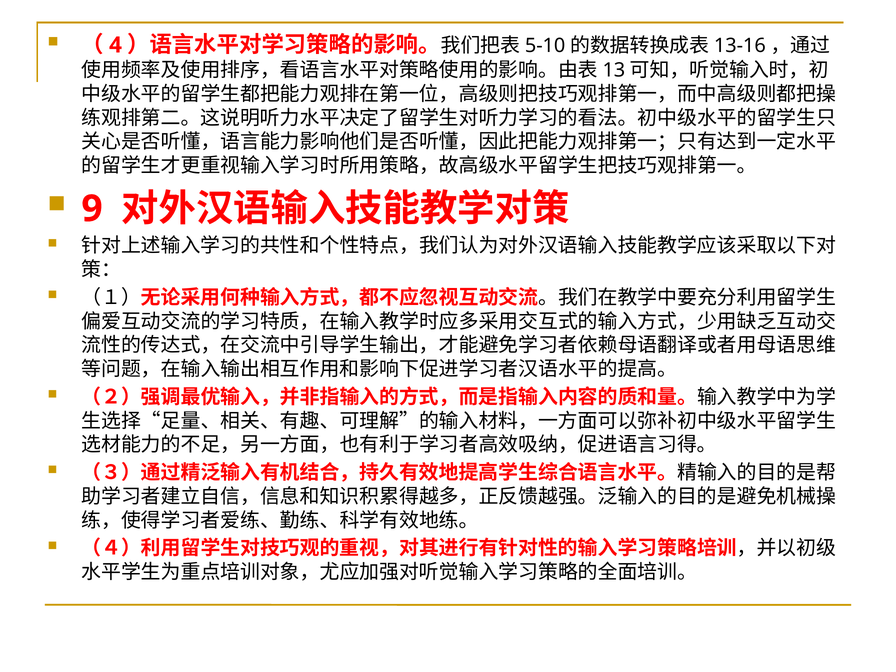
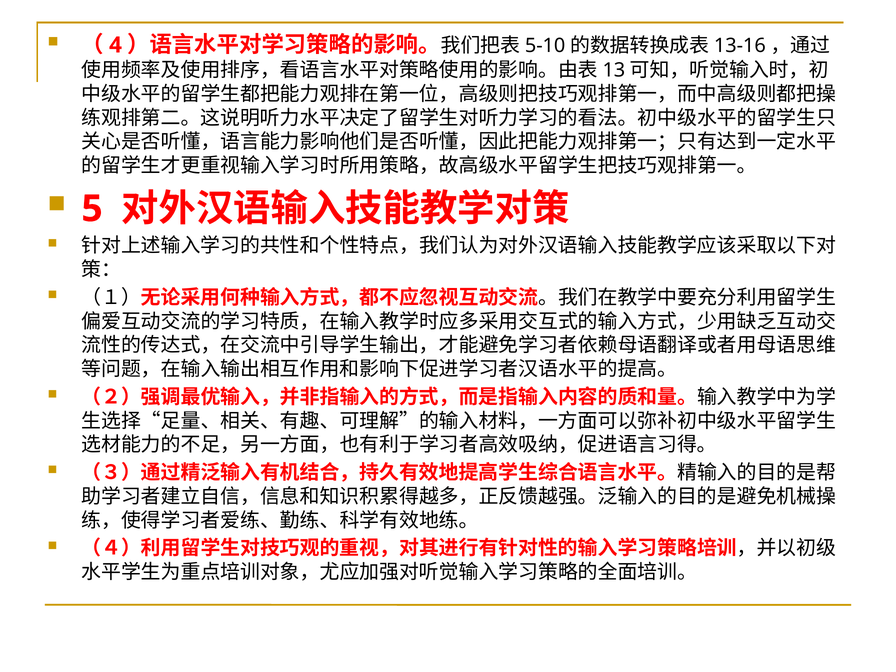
9: 9 -> 5 (92, 209)
